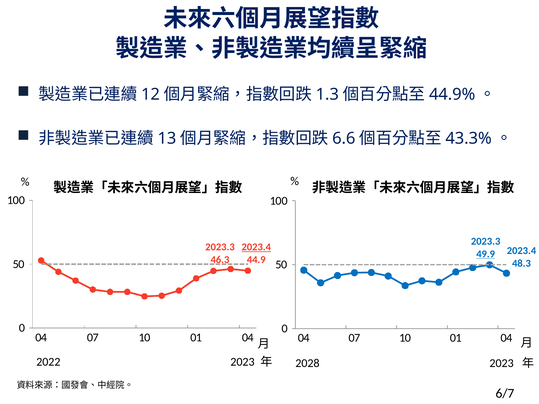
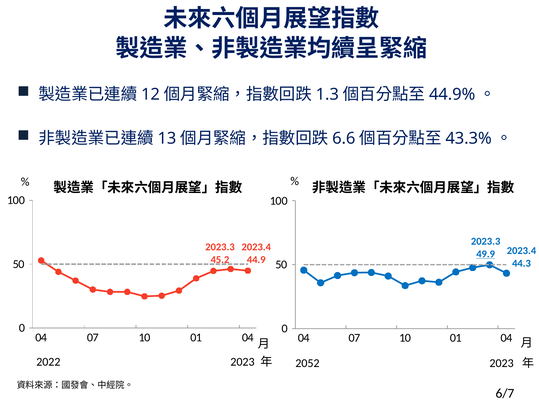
2023.4 underline: present -> none (256, 247)
46.3: 46.3 -> 45.2 (220, 260)
48.3: 48.3 -> 44.3 (521, 264)
2028: 2028 -> 2052 (307, 363)
